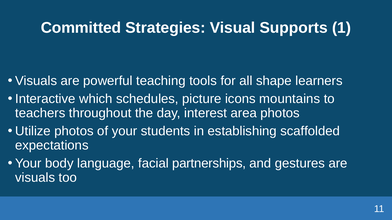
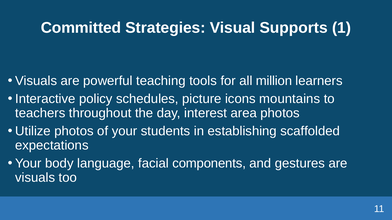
shape: shape -> million (274, 81)
which: which -> policy (96, 99)
partnerships: partnerships -> components (209, 164)
